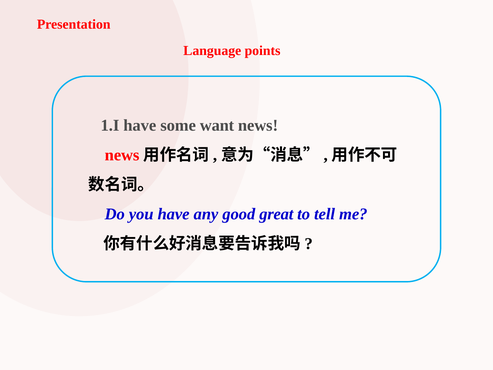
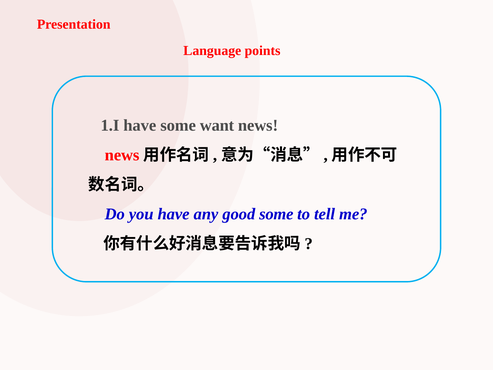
good great: great -> some (276, 214)
